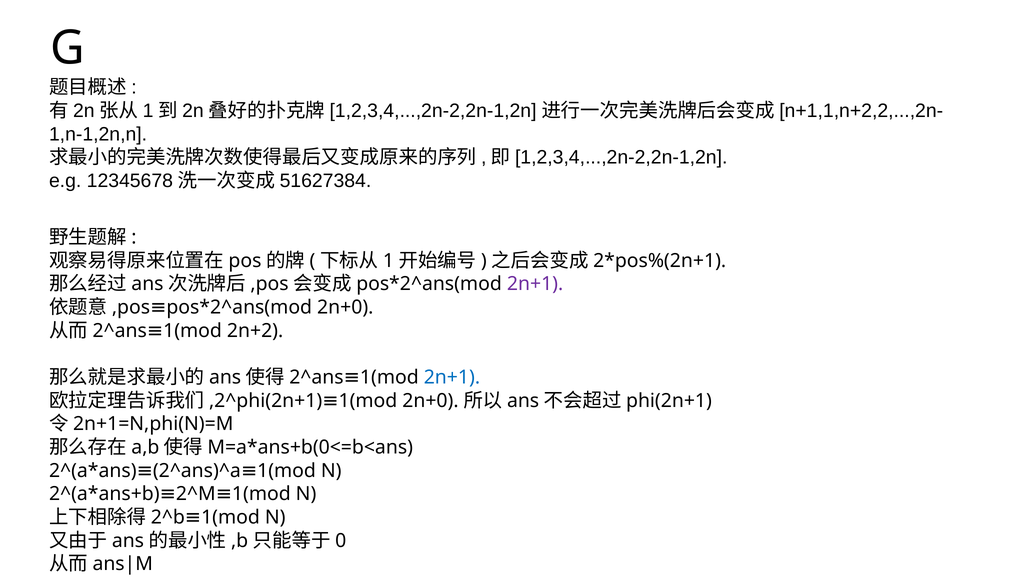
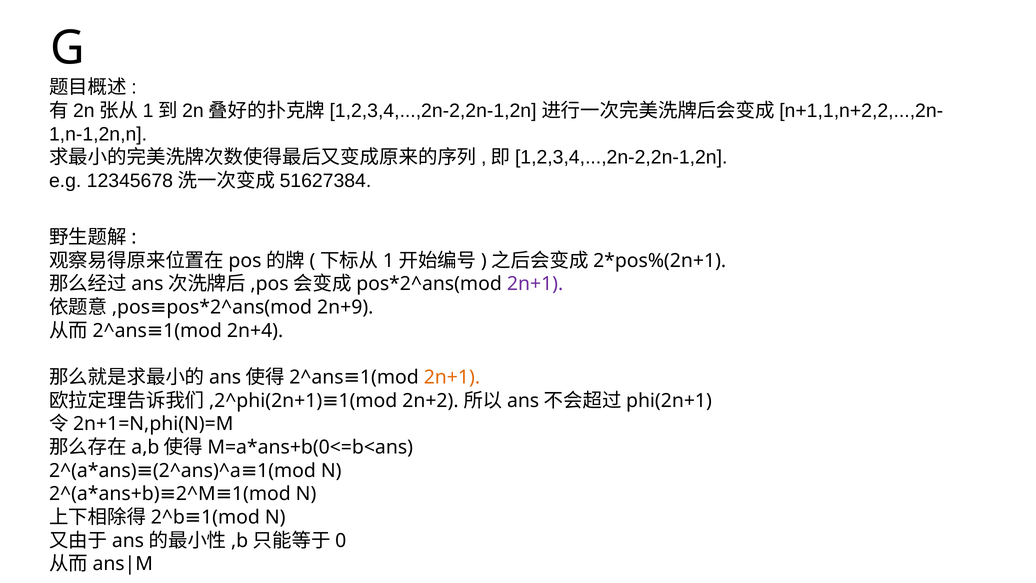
2n+0: 2n+0 -> 2n+9 (345, 307)
2n+2: 2n+2 -> 2n+4 (255, 331)
2n+1 colour: blue -> orange (452, 377)
2n+0: 2n+0 -> 2n+2 (430, 401)
